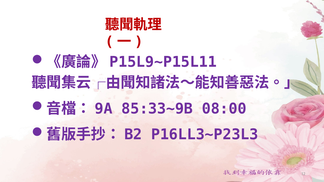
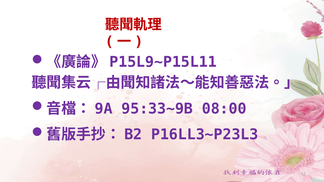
85:33~9B: 85:33~9B -> 95:33~9B (157, 109)
